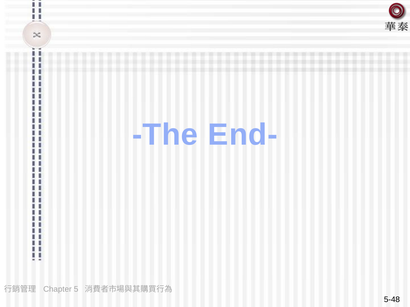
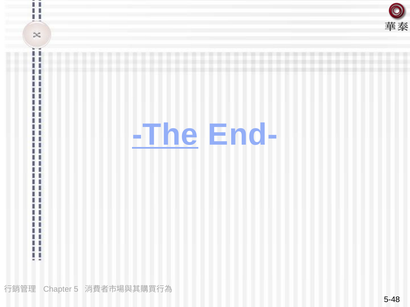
The underline: none -> present (165, 135)
